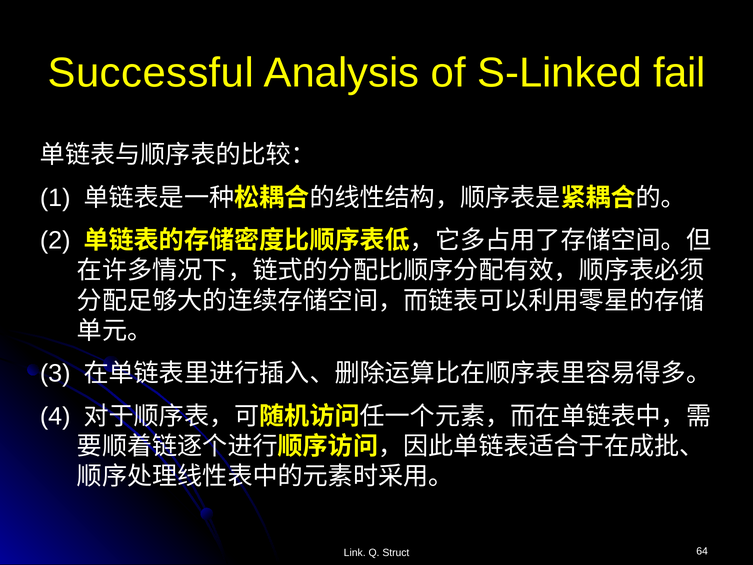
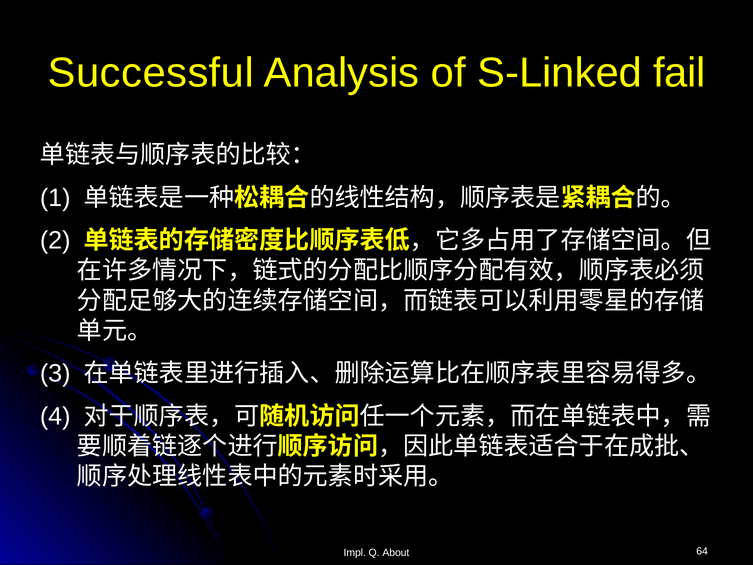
Link: Link -> Impl (355, 553)
Struct: Struct -> About (396, 553)
